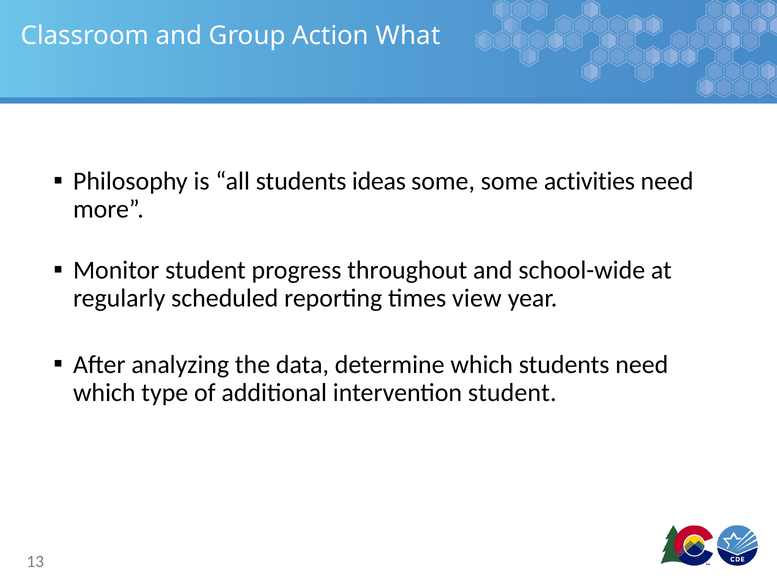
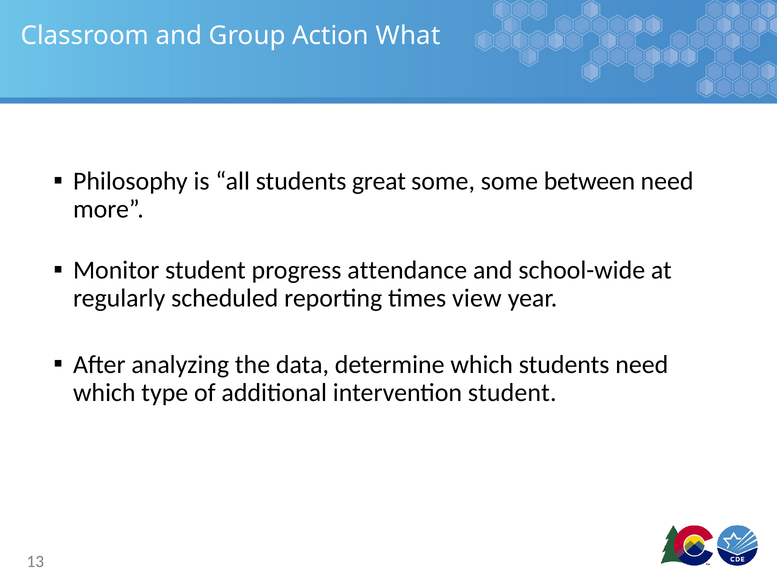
ideas: ideas -> great (379, 181)
activities: activities -> between (589, 181)
throughout: throughout -> attendance (407, 270)
